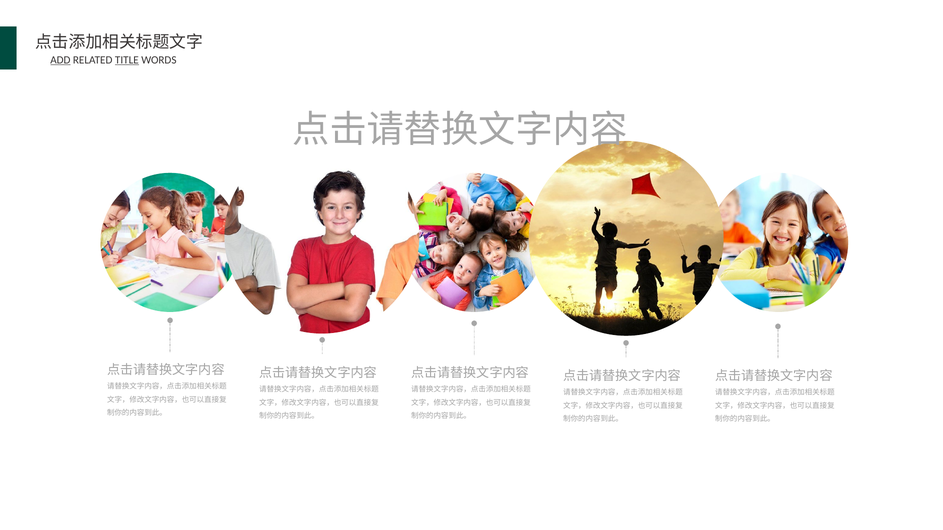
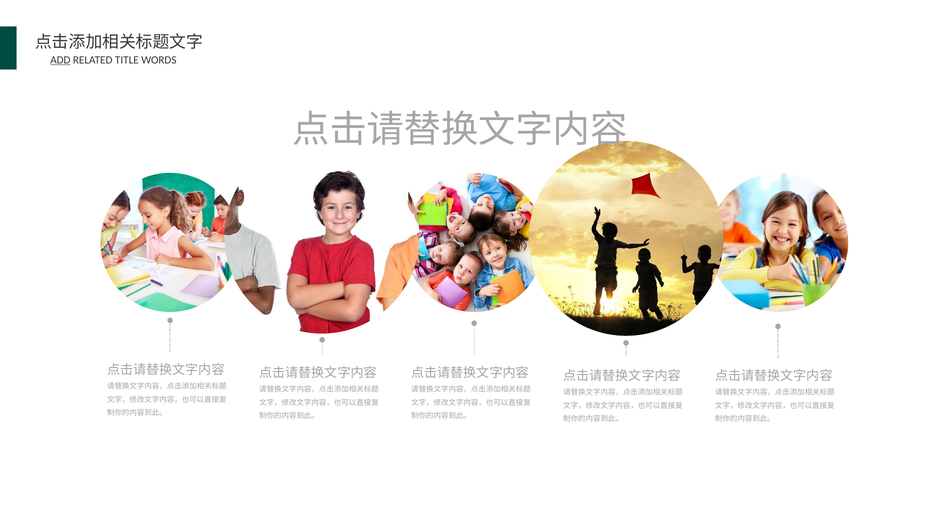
TITLE underline: present -> none (127, 60)
